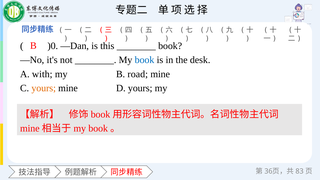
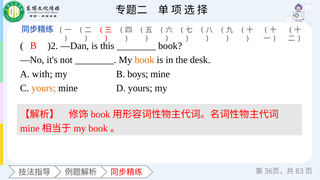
)0: )0 -> )2 (53, 46)
book colour: blue -> orange (145, 60)
road: road -> boys (138, 74)
